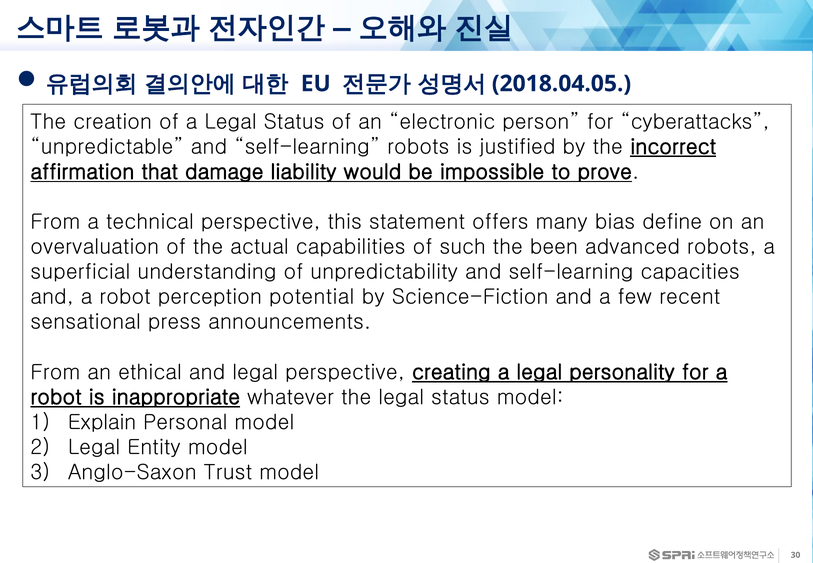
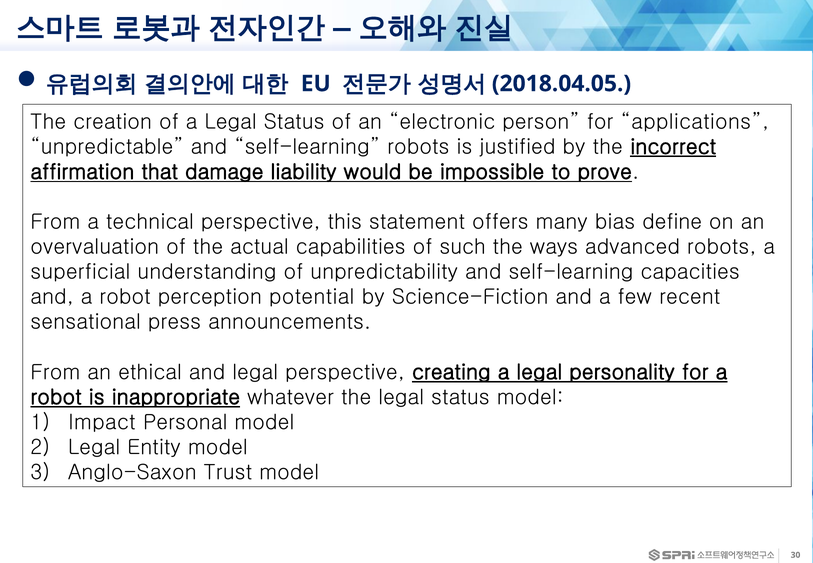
cyberattacks: cyberattacks -> applications (695, 122)
been: been -> ways (554, 247)
Explain: Explain -> Impact (102, 422)
